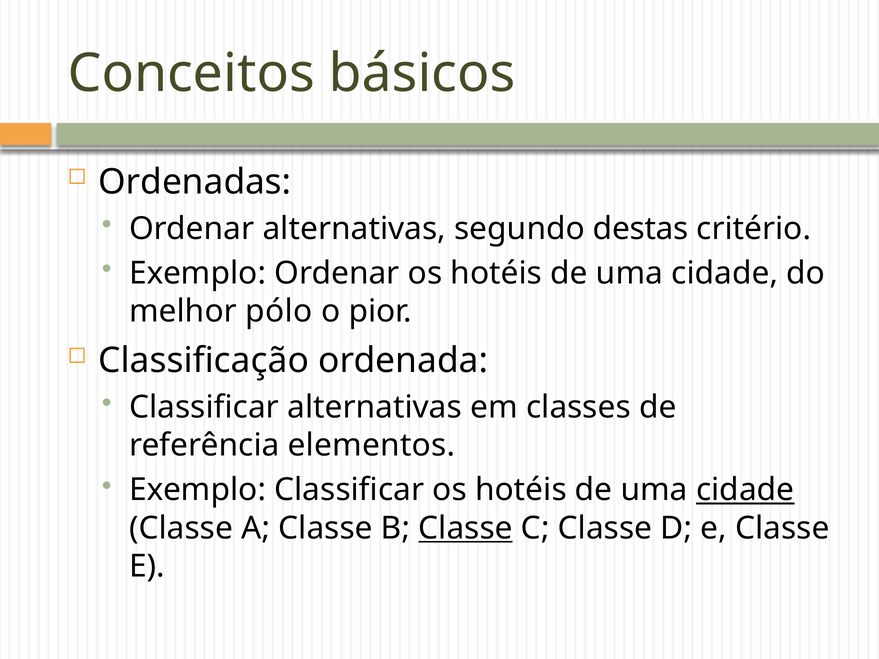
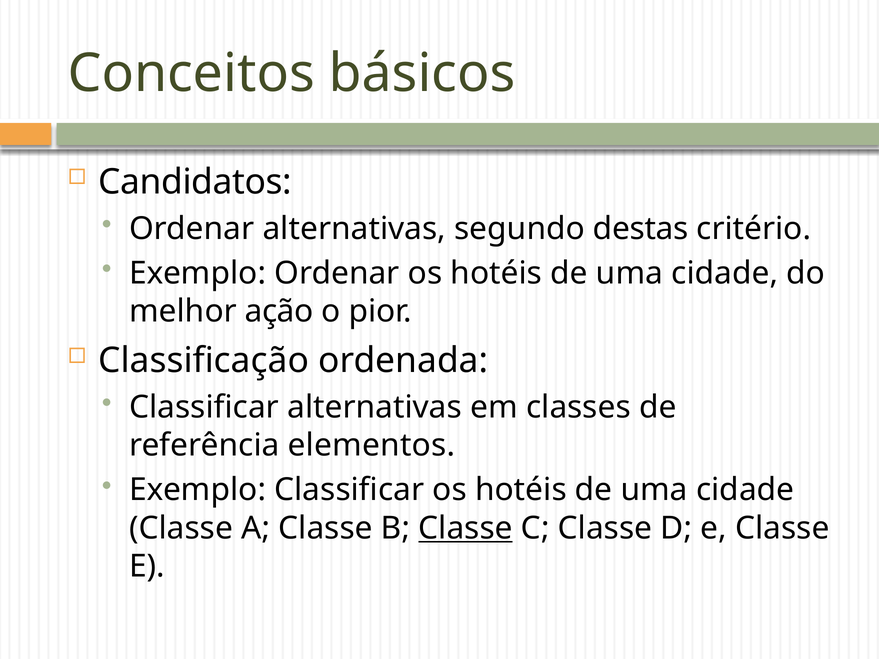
Ordenadas: Ordenadas -> Candidatos (195, 182)
pólo: pólo -> ação (279, 312)
cidade underline: present -> none (745, 490)
